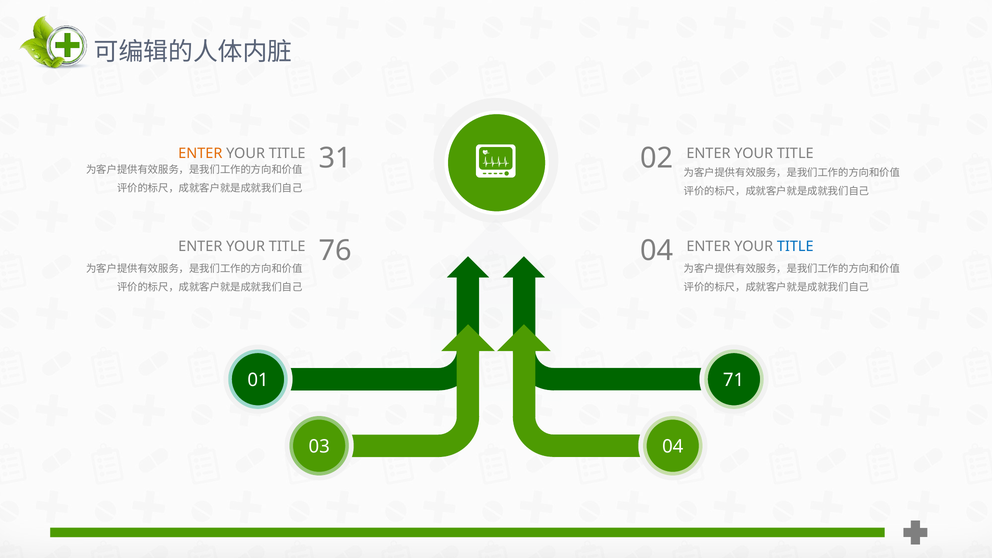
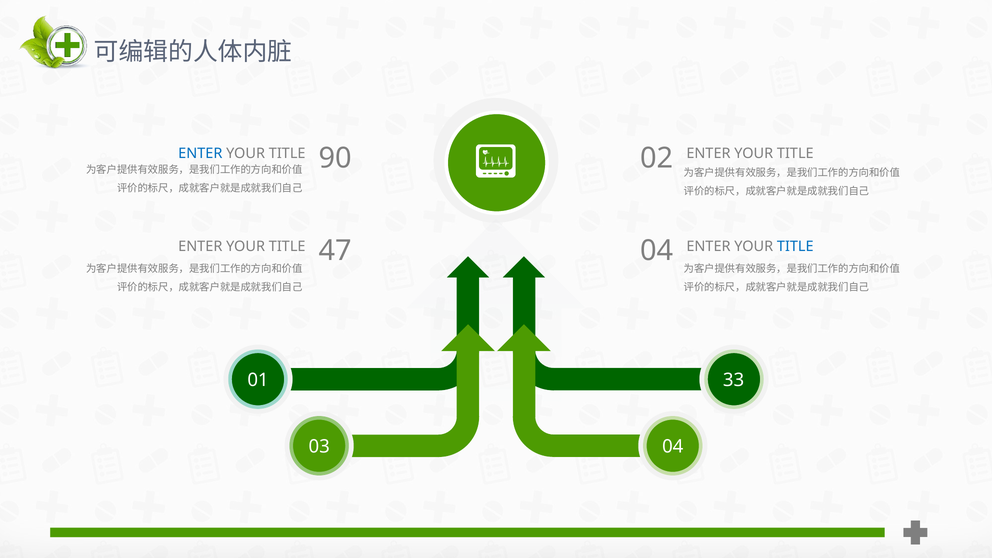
ENTER colour: orange -> blue (200, 154)
31: 31 -> 90 (335, 158)
76: 76 -> 47 (335, 251)
71: 71 -> 33 (734, 380)
